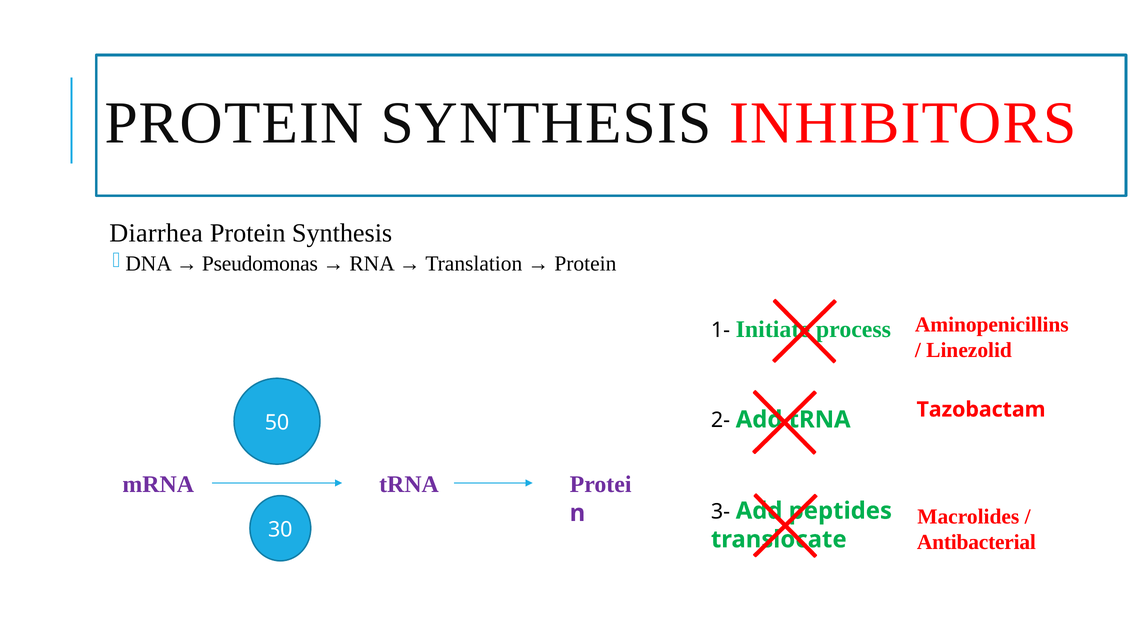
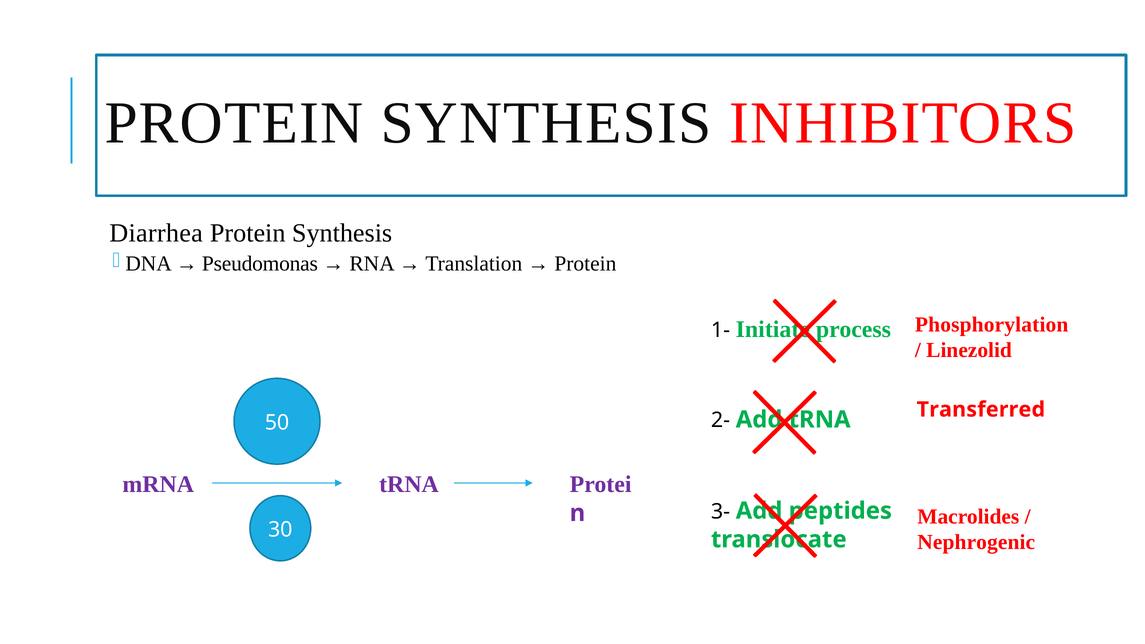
Aminopenicillins: Aminopenicillins -> Phosphorylation (992, 325)
Tazobactam: Tazobactam -> Transferred (981, 410)
Antibacterial: Antibacterial -> Nephrogenic (976, 542)
